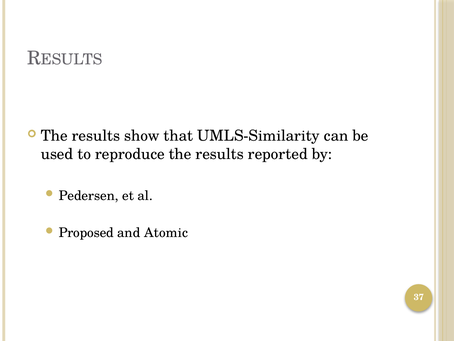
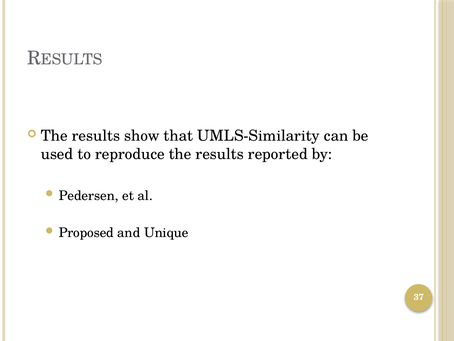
Atomic: Atomic -> Unique (166, 232)
